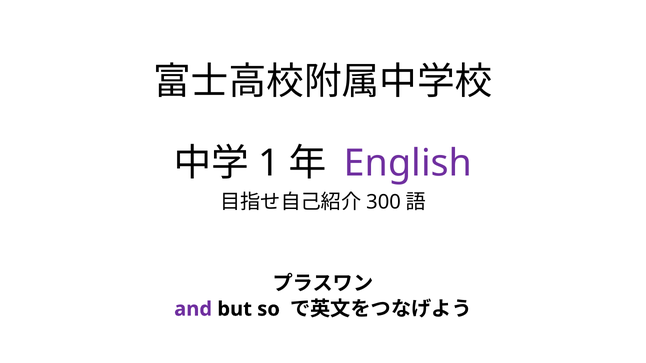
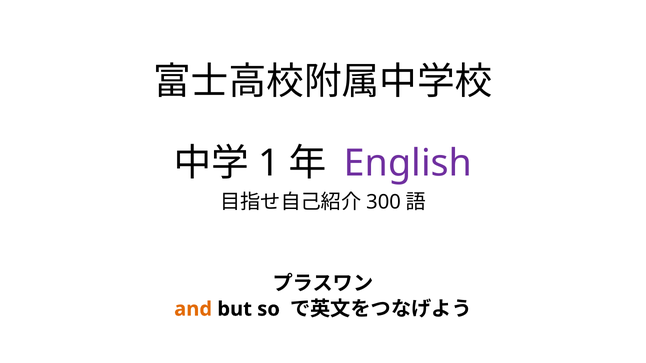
and colour: purple -> orange (193, 309)
